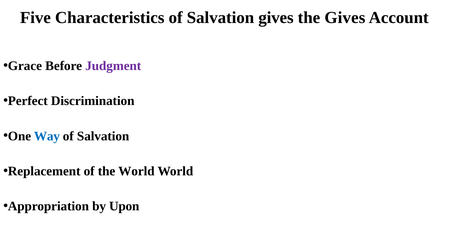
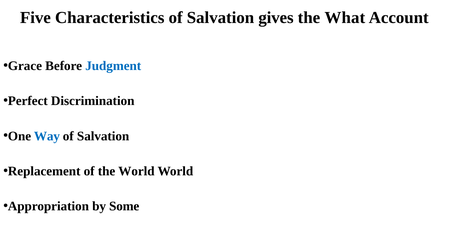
the Gives: Gives -> What (345, 18)
Judgment colour: purple -> blue (113, 66)
Upon: Upon -> Some (124, 207)
